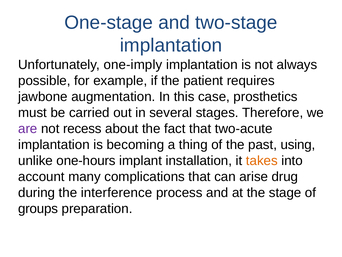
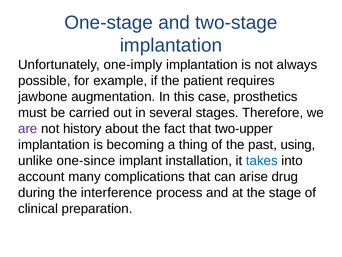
recess: recess -> history (82, 128)
two-acute: two-acute -> two-upper (244, 128)
one-hours: one-hours -> one-since (86, 160)
takes colour: orange -> blue (262, 160)
groups: groups -> clinical (38, 208)
